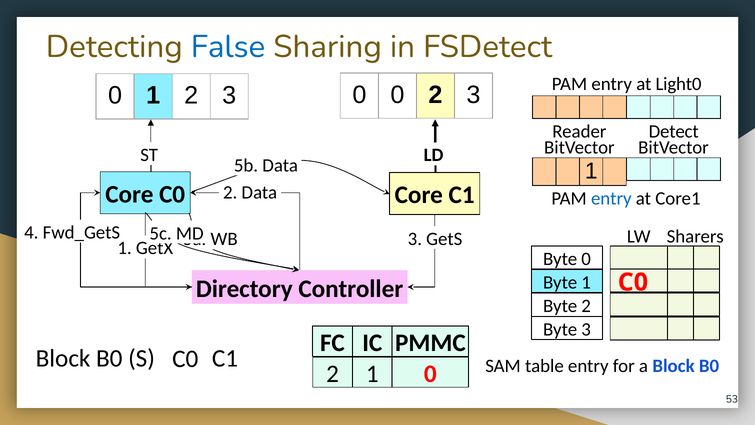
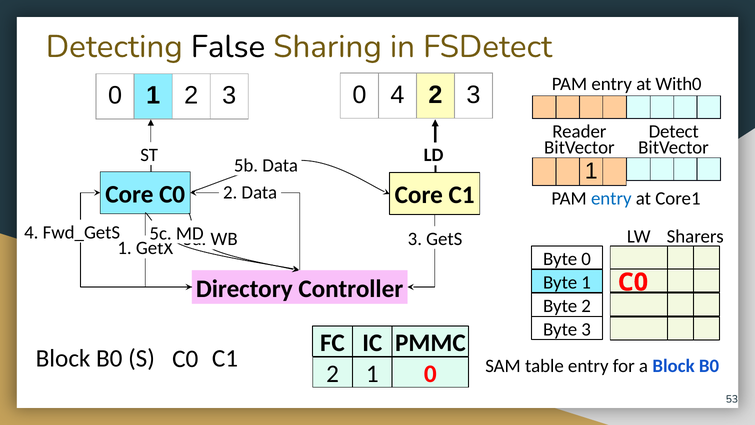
False colour: blue -> black (228, 47)
Light0: Light0 -> With0 (678, 84)
0 0: 0 -> 4 (397, 95)
